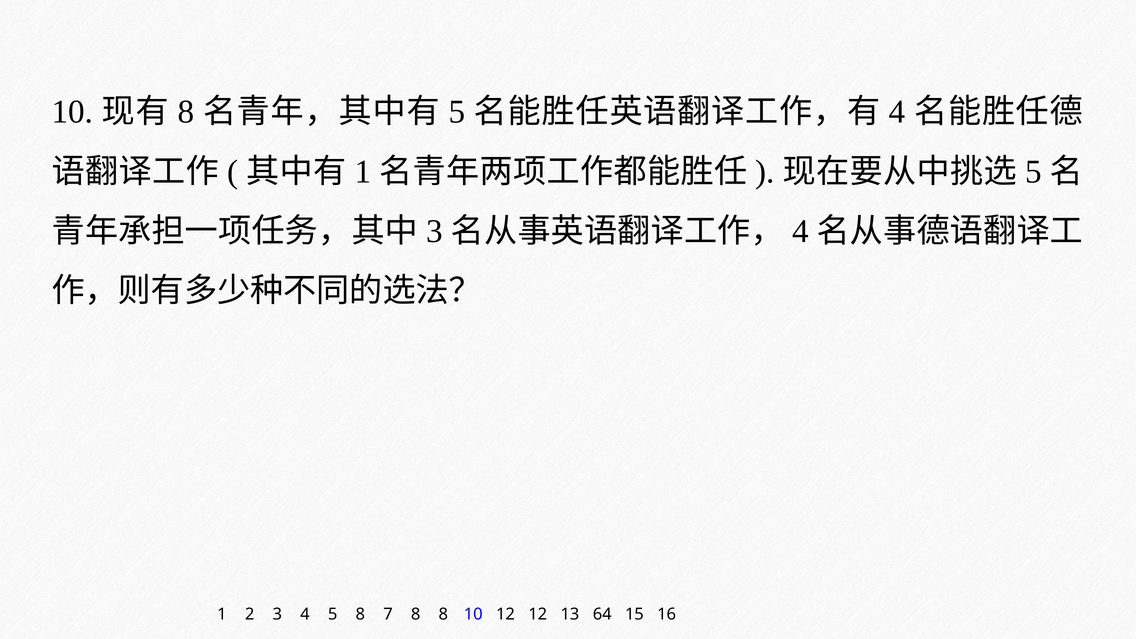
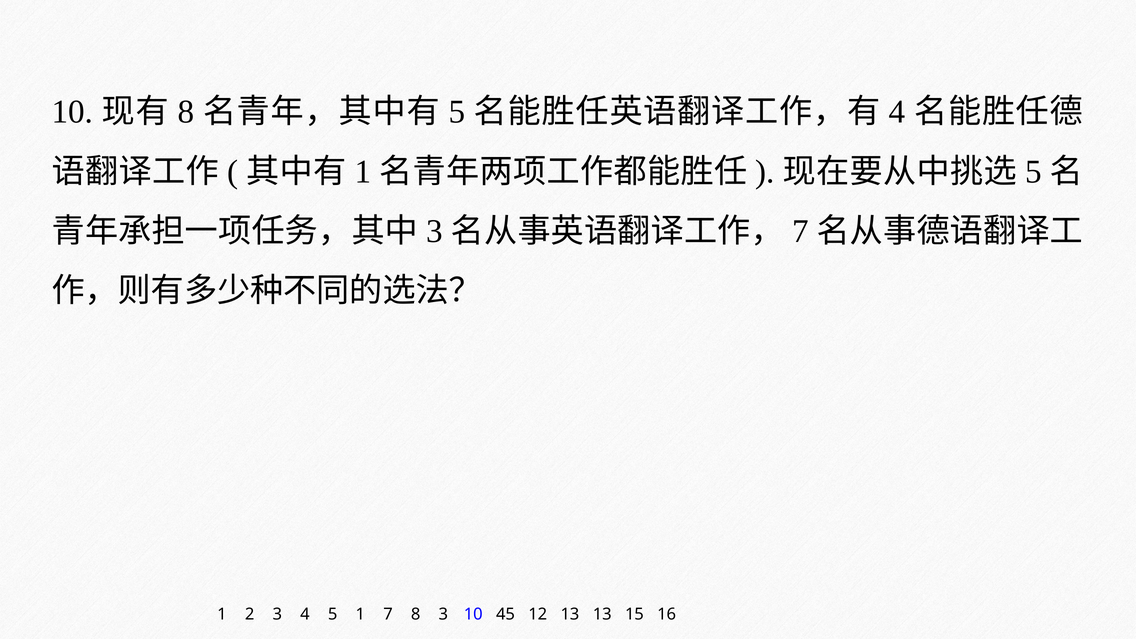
4: 4 -> 7 (800, 231)
5 8: 8 -> 1 (360, 614)
8 8: 8 -> 3 (443, 614)
10 12: 12 -> 45 (505, 614)
13 64: 64 -> 13 (602, 614)
